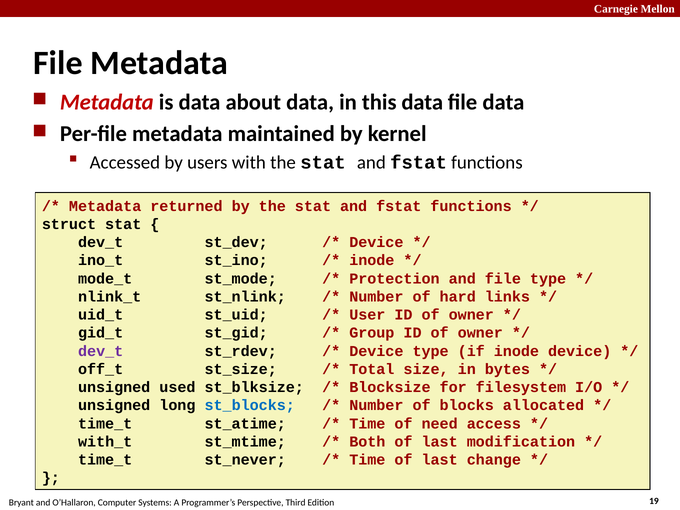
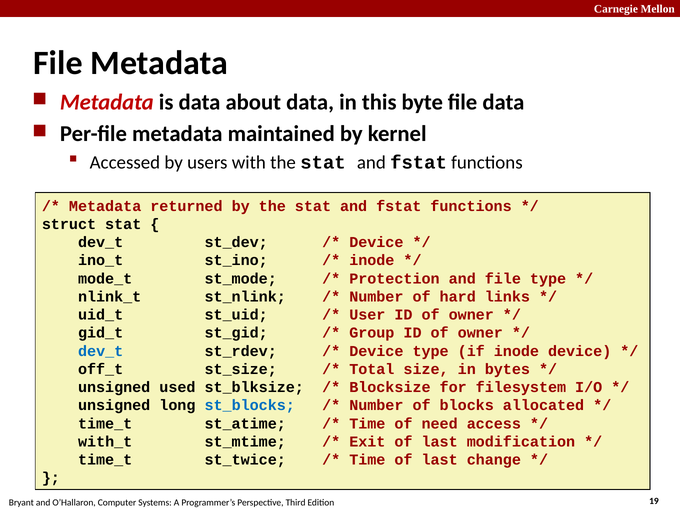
this data: data -> byte (422, 102)
dev_t colour: purple -> blue (101, 351)
Both: Both -> Exit (367, 442)
st_never: st_never -> st_twice (245, 460)
